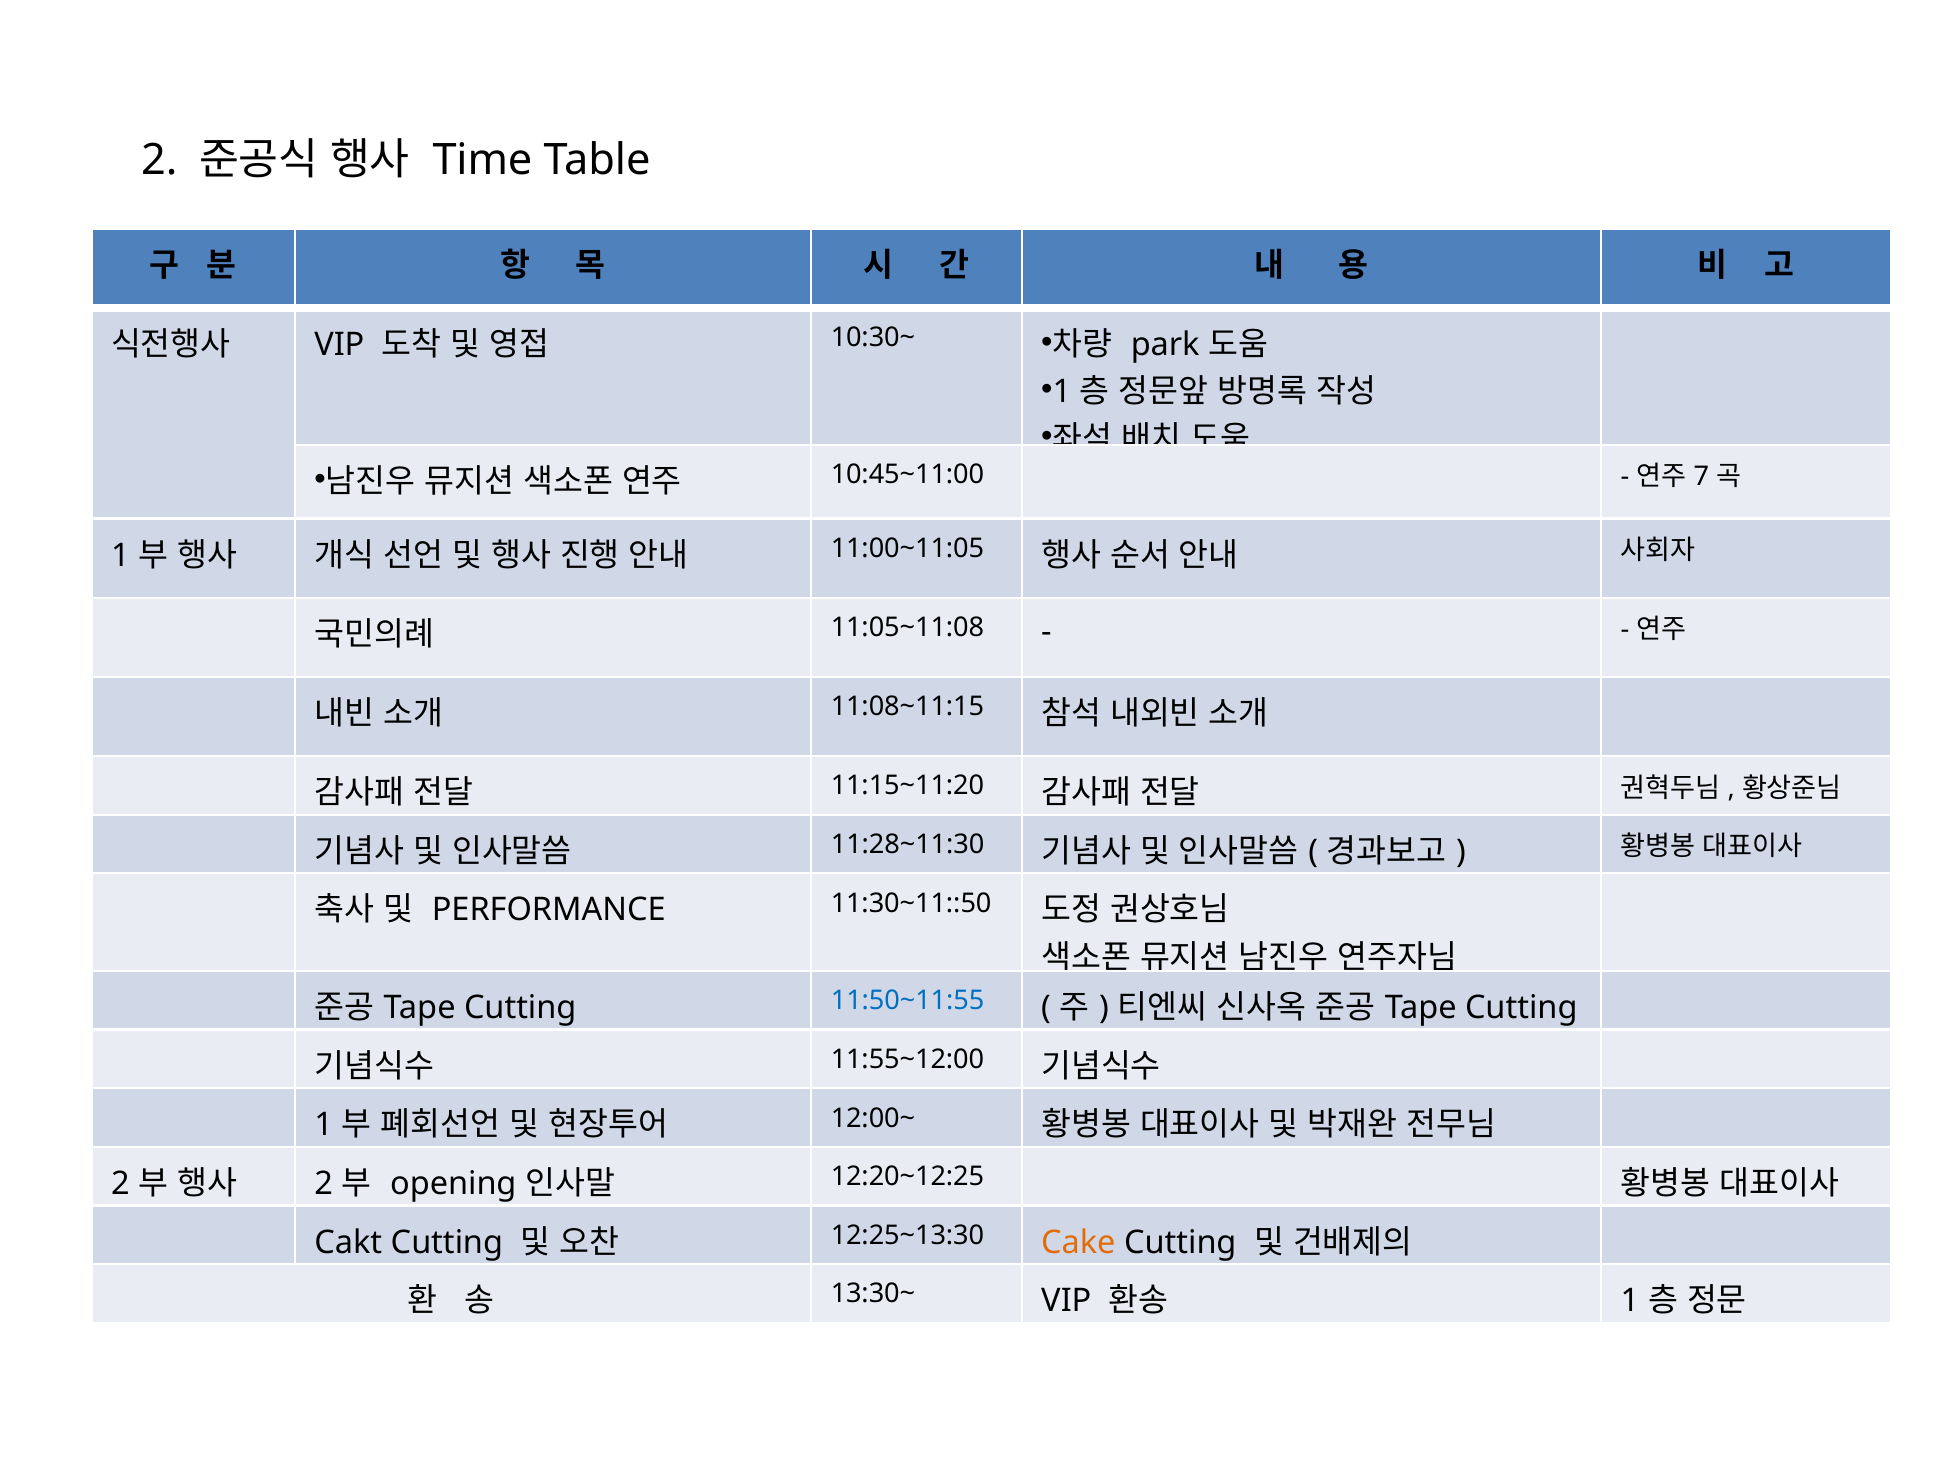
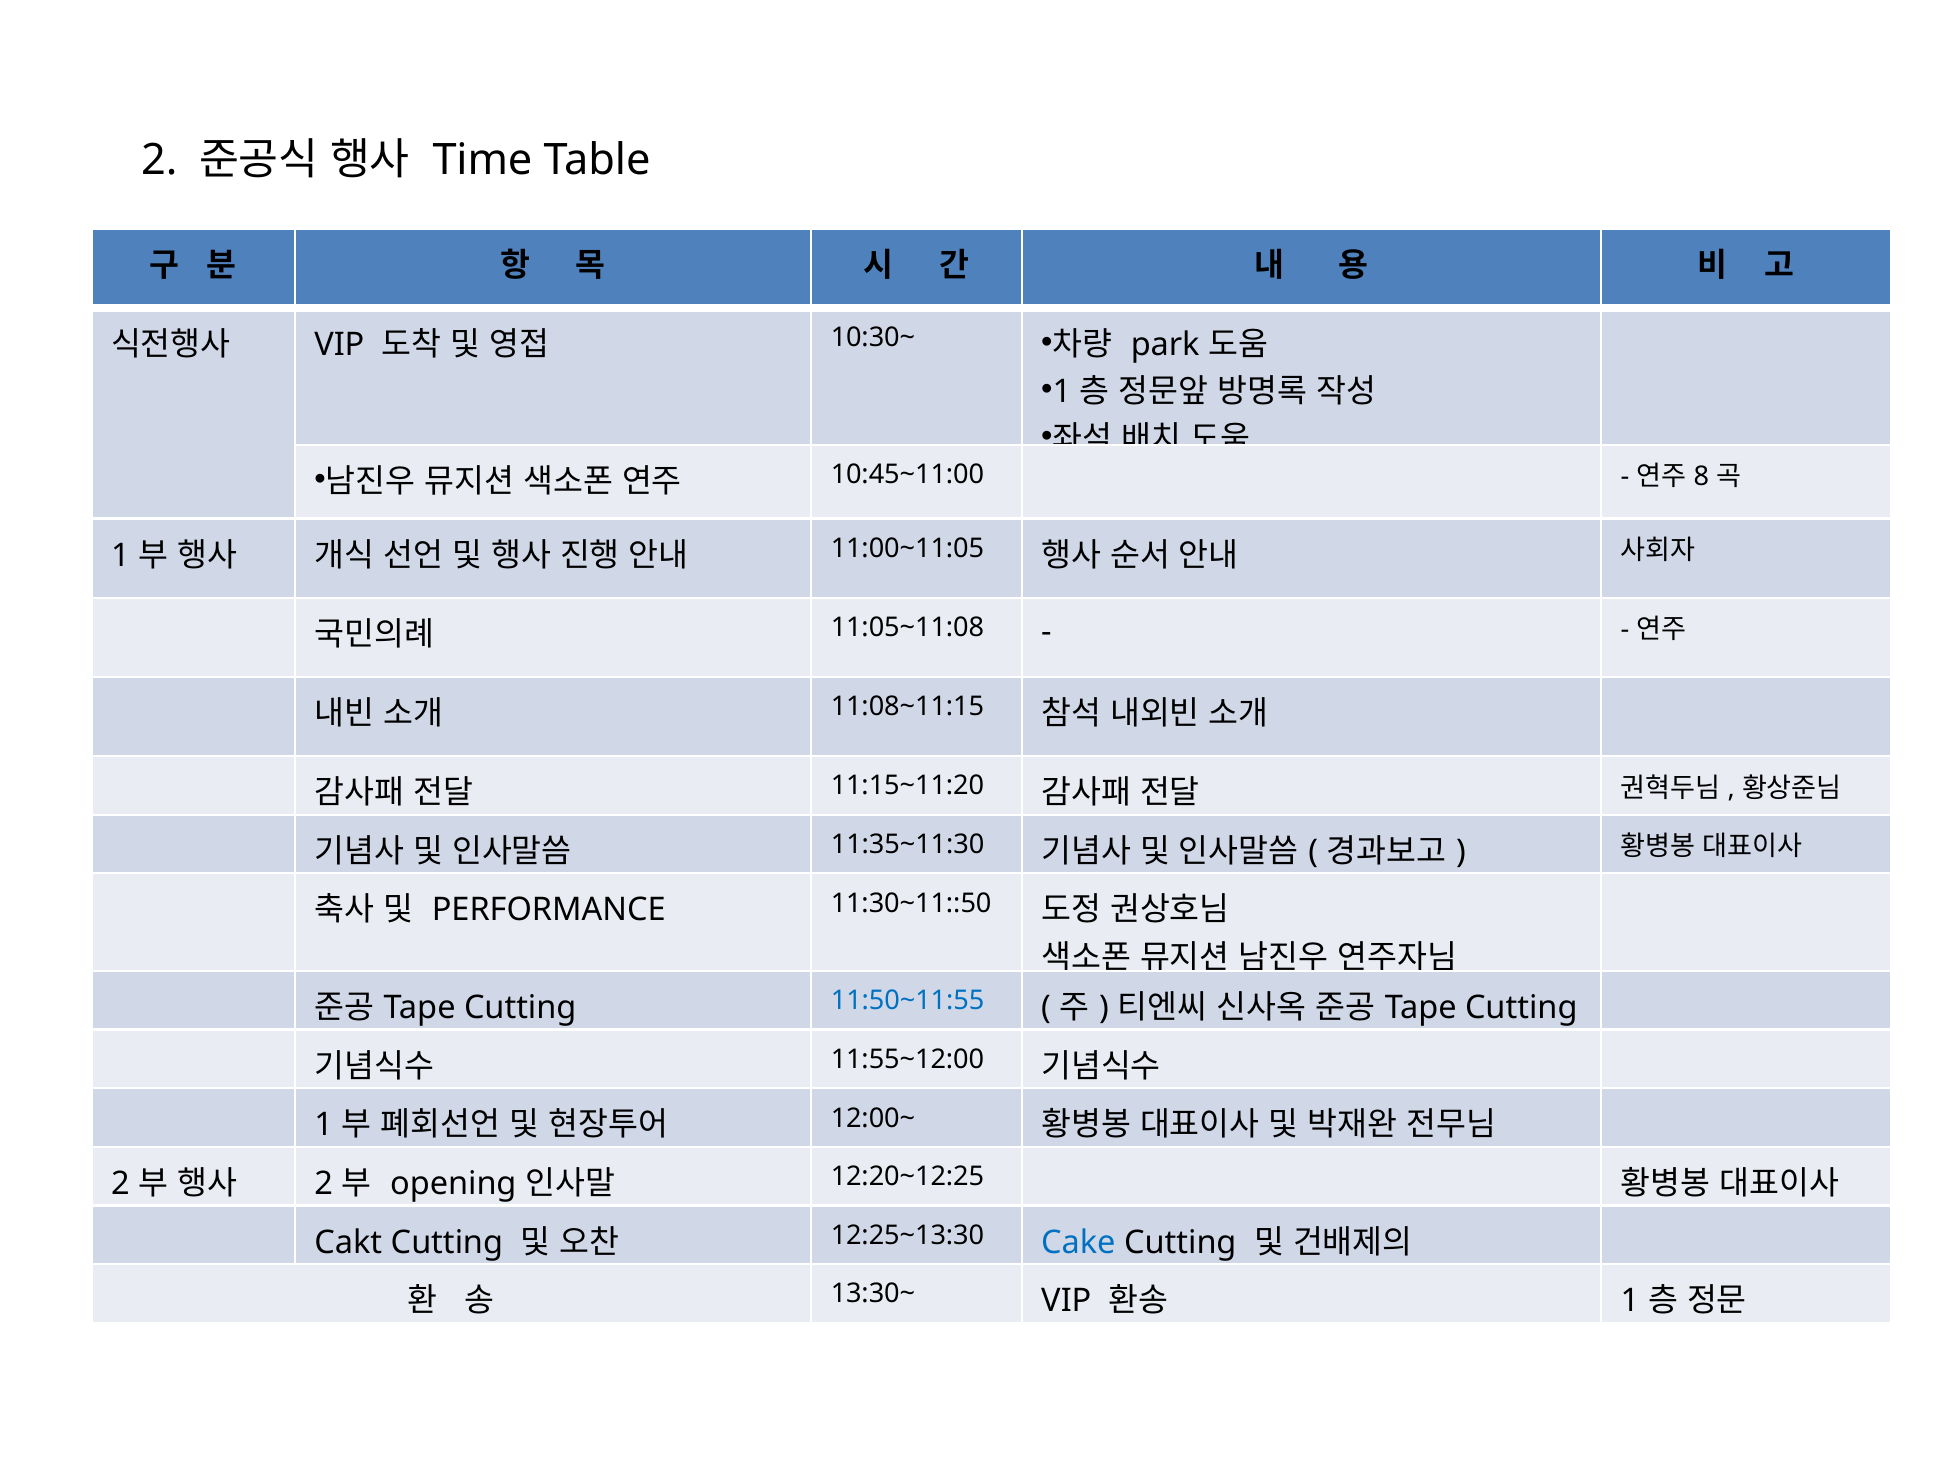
7: 7 -> 8 (1701, 477)
11:28~11:30: 11:28~11:30 -> 11:35~11:30 (908, 844)
Cake colour: orange -> blue (1078, 1242)
